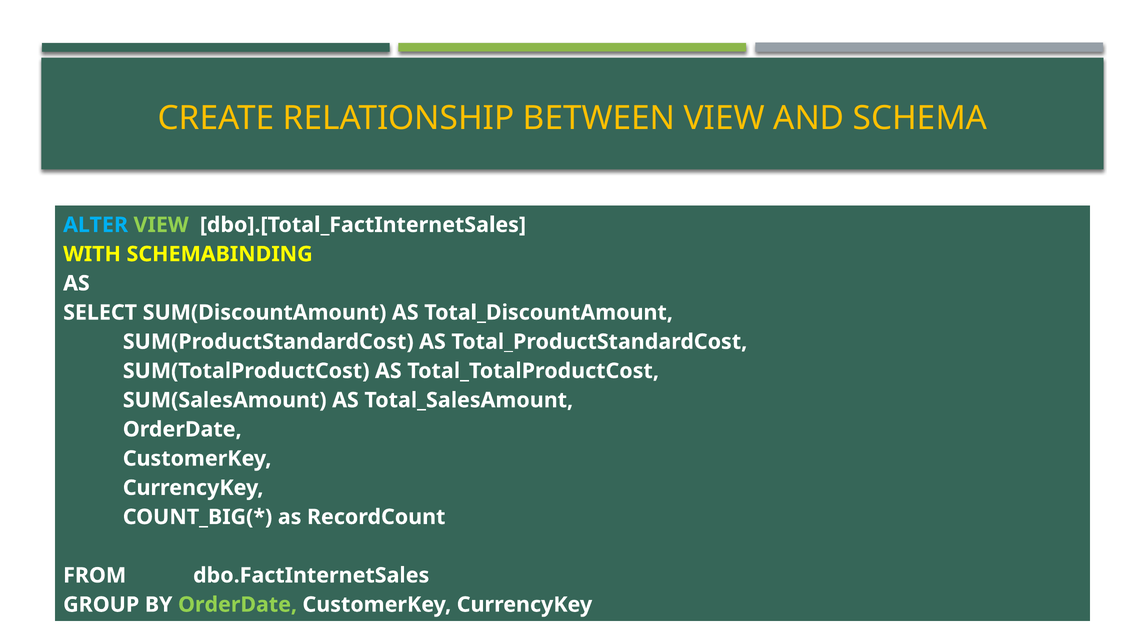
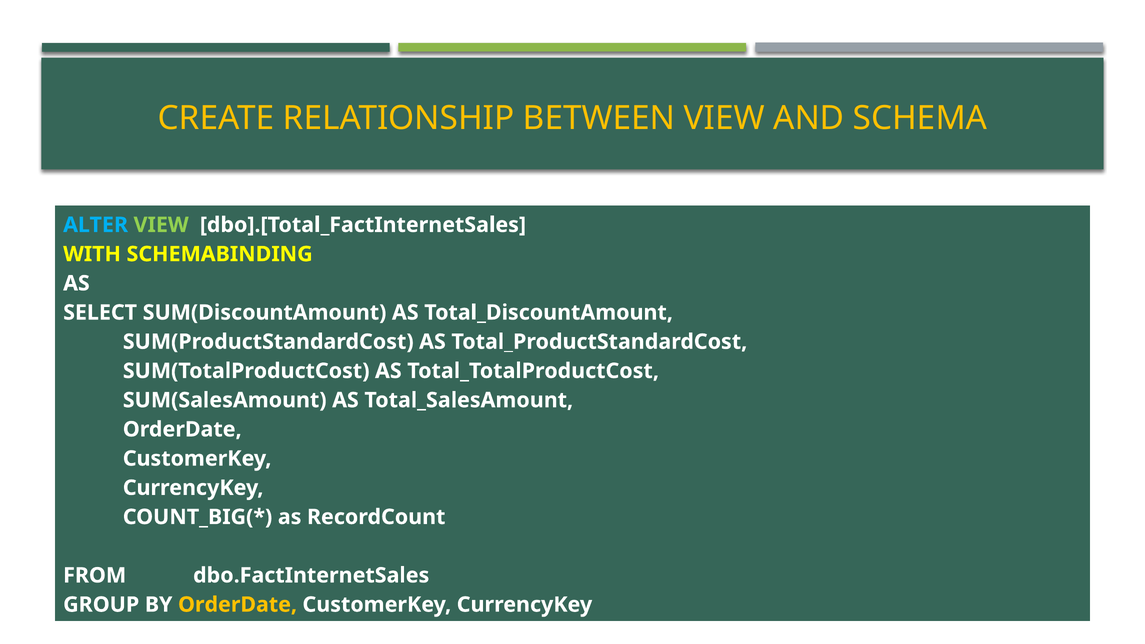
OrderDate colour: light green -> yellow (238, 605)
